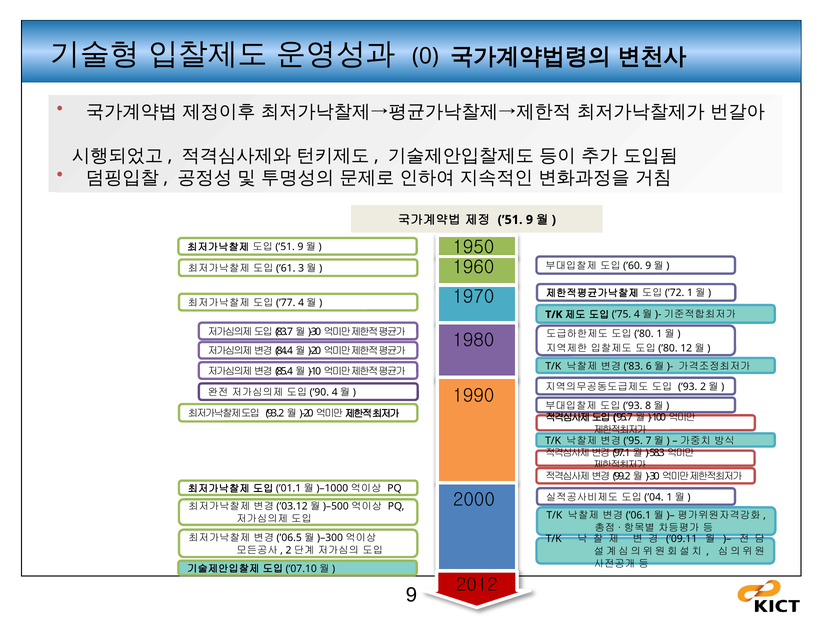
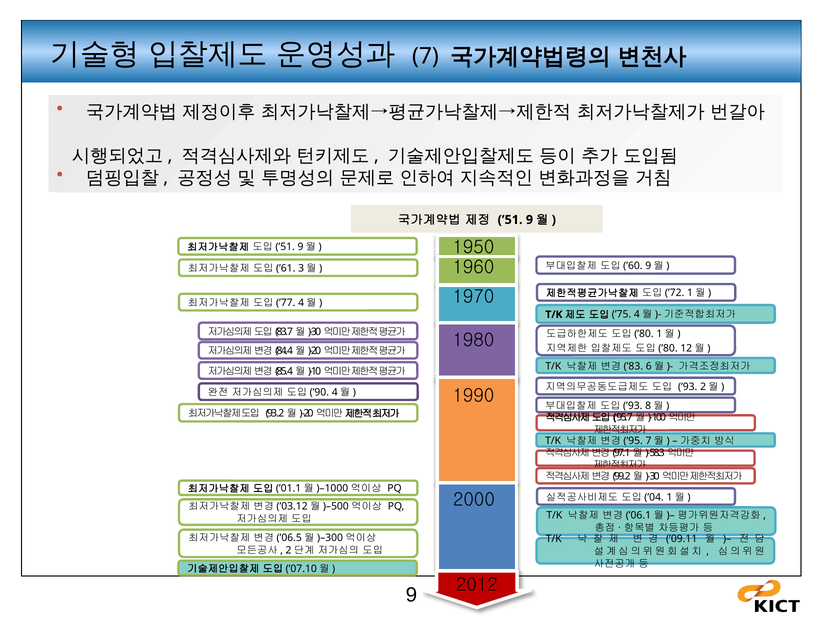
0: 0 -> 7 (425, 56)
